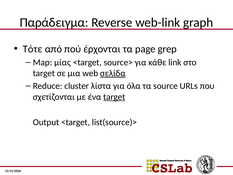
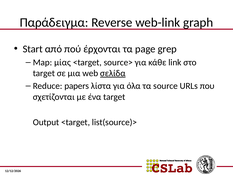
Τότε: Τότε -> Start (33, 49)
cluster: cluster -> papers (77, 86)
target underline: present -> none (114, 97)
